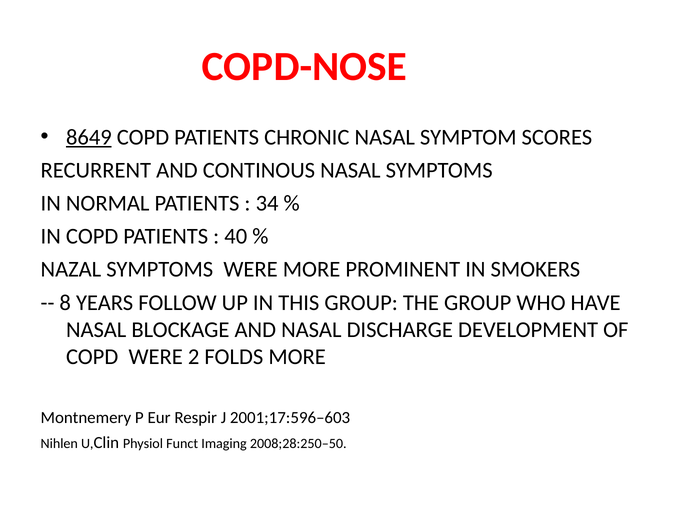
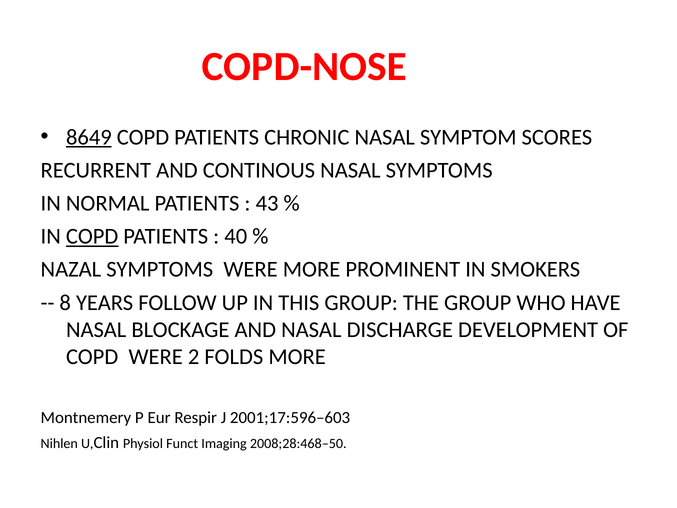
34: 34 -> 43 (267, 203)
COPD underline: none -> present (92, 236)
2008;28:250–50: 2008;28:250–50 -> 2008;28:468–50 (298, 443)
